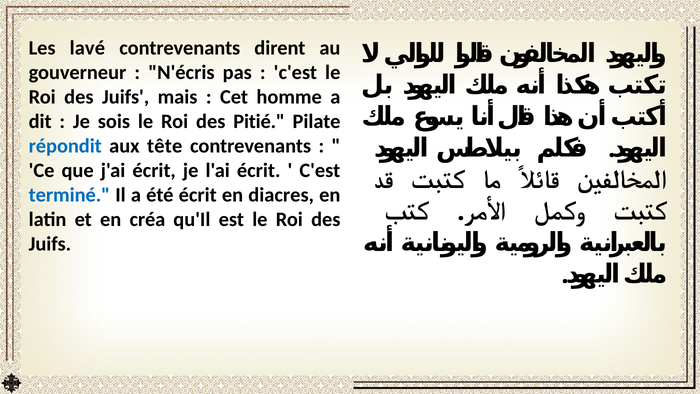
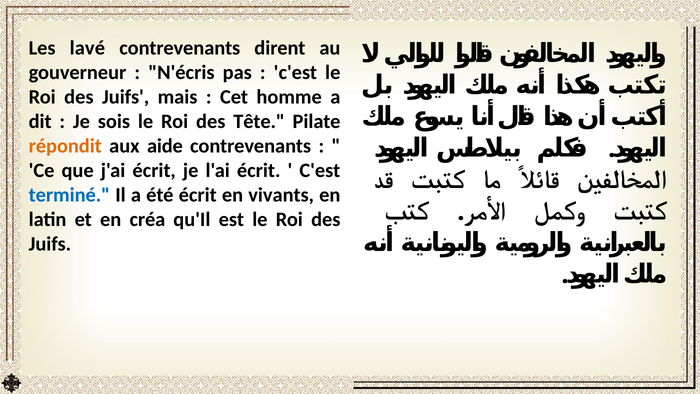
Pitié: Pitié -> Tête (259, 121)
répondit colour: blue -> orange (65, 146)
tête: tête -> aide (165, 146)
diacres: diacres -> vivants (281, 195)
